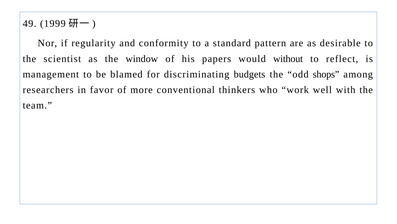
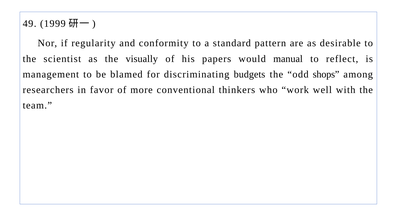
window: window -> visually (142, 59)
without: without -> manual (288, 59)
